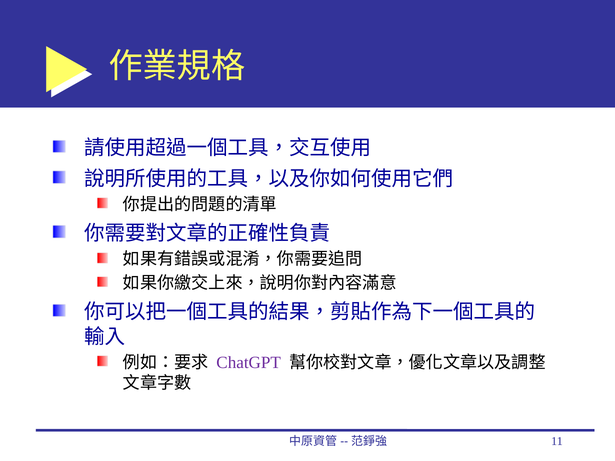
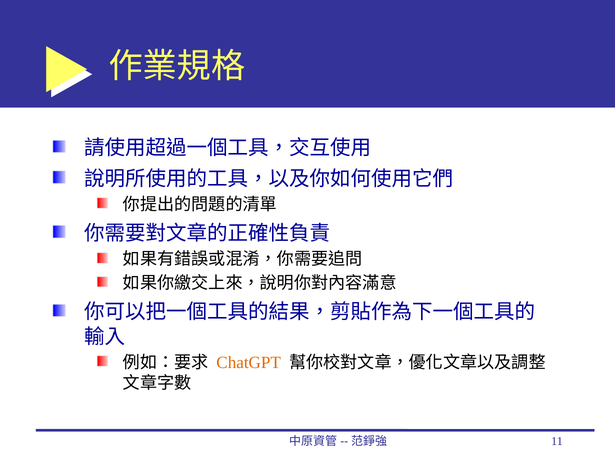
ChatGPT colour: purple -> orange (249, 363)
